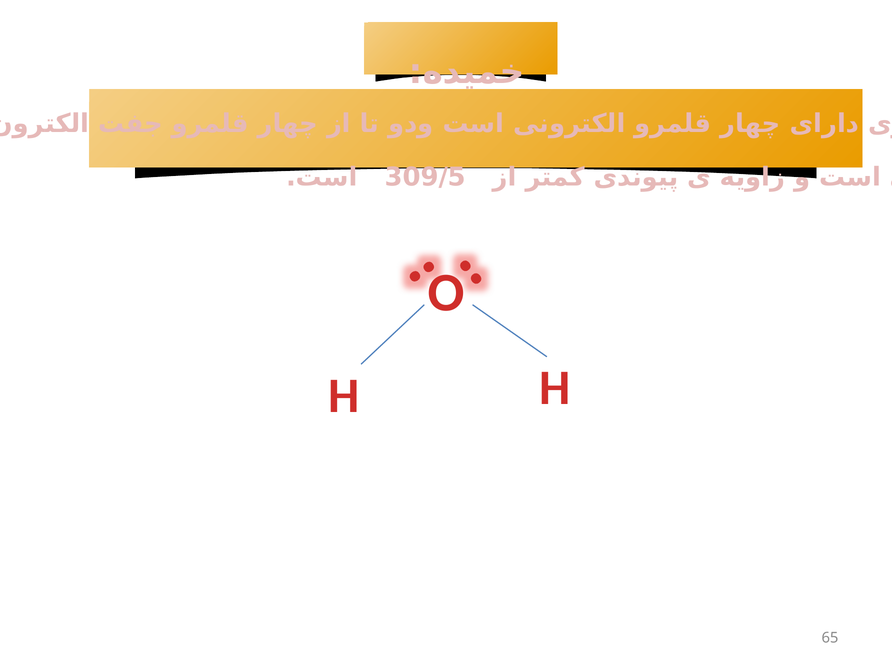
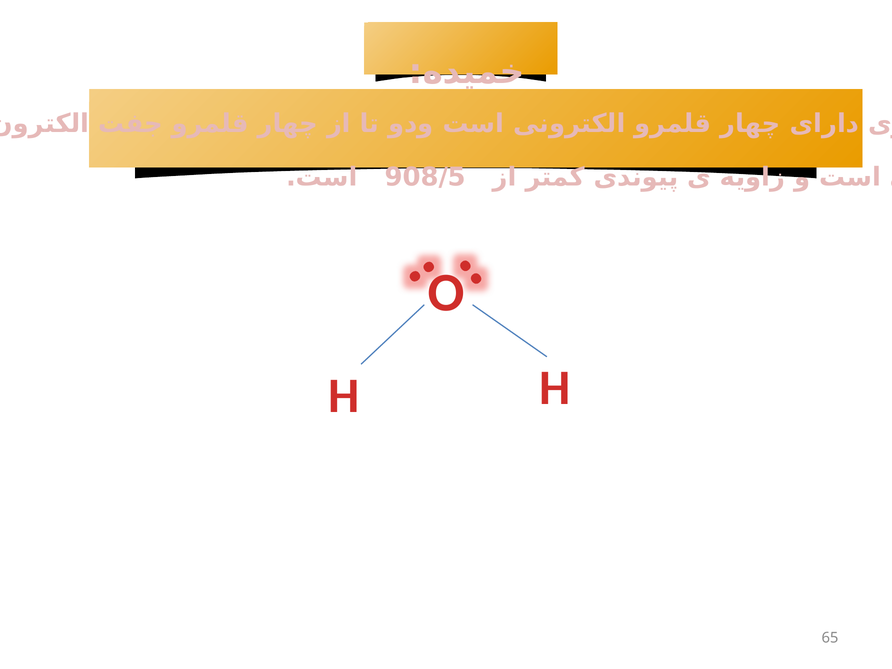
309/5: 309/5 -> 908/5 (425, 177)
